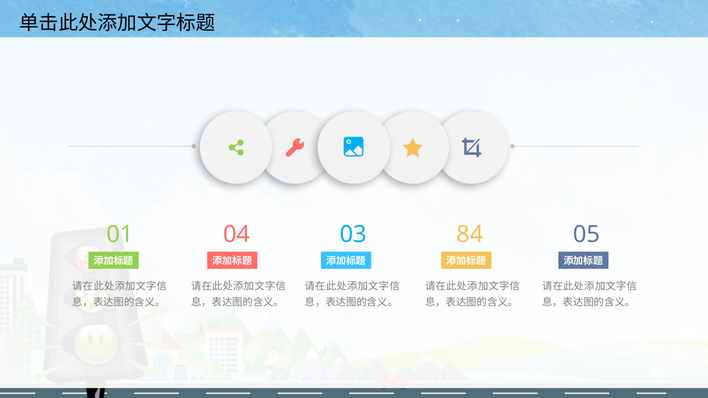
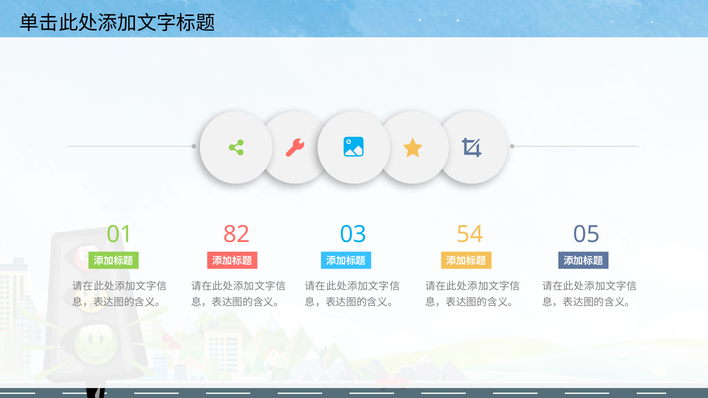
04: 04 -> 82 (237, 234)
84: 84 -> 54 (470, 234)
